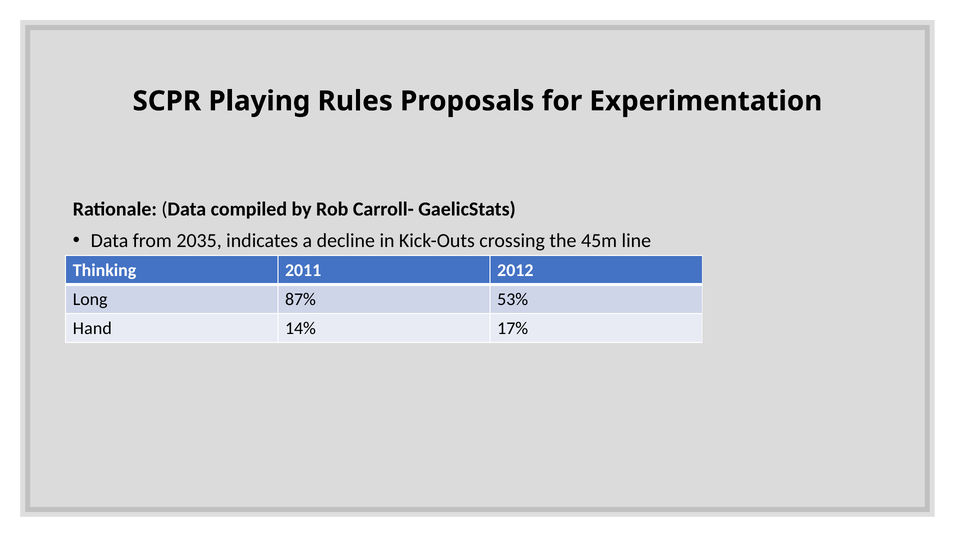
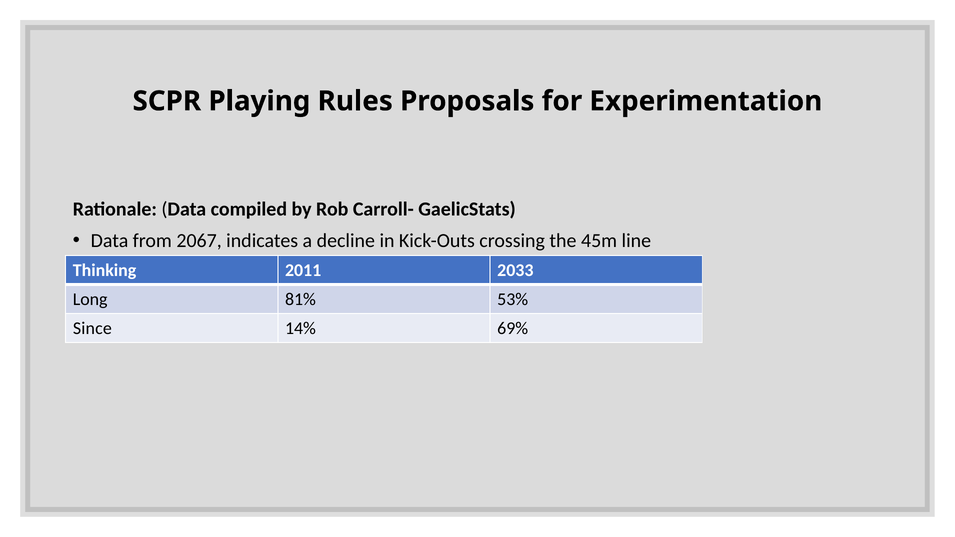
2035: 2035 -> 2067 (199, 241)
2012: 2012 -> 2033 (515, 270)
87%: 87% -> 81% (300, 299)
Hand: Hand -> Since (92, 328)
17%: 17% -> 69% (513, 328)
